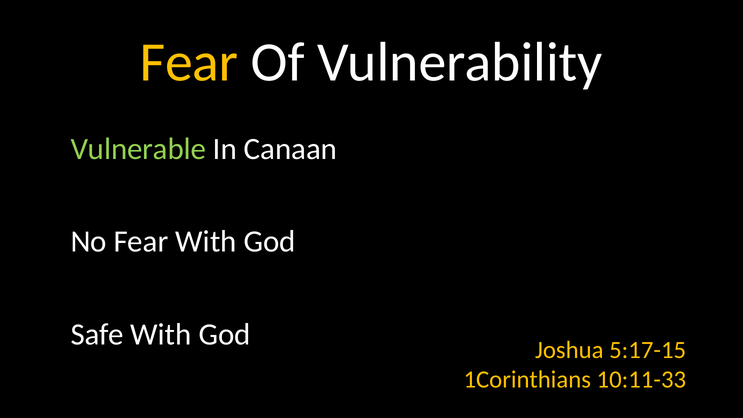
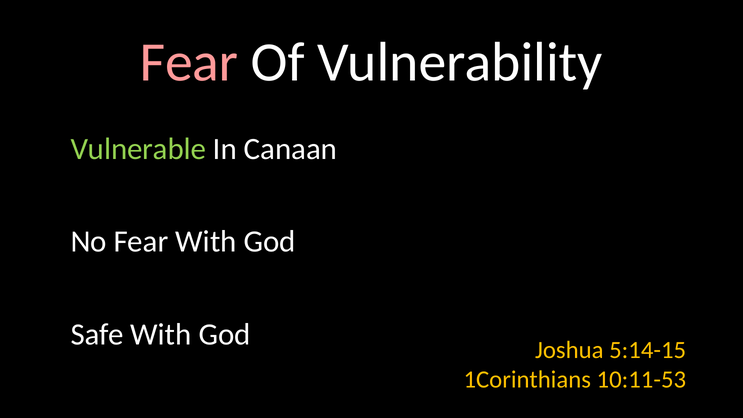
Fear colour: yellow -> pink (189, 62)
5:17-15: 5:17-15 -> 5:14-15 (648, 350)
10:11-33: 10:11-33 -> 10:11-53 (641, 380)
